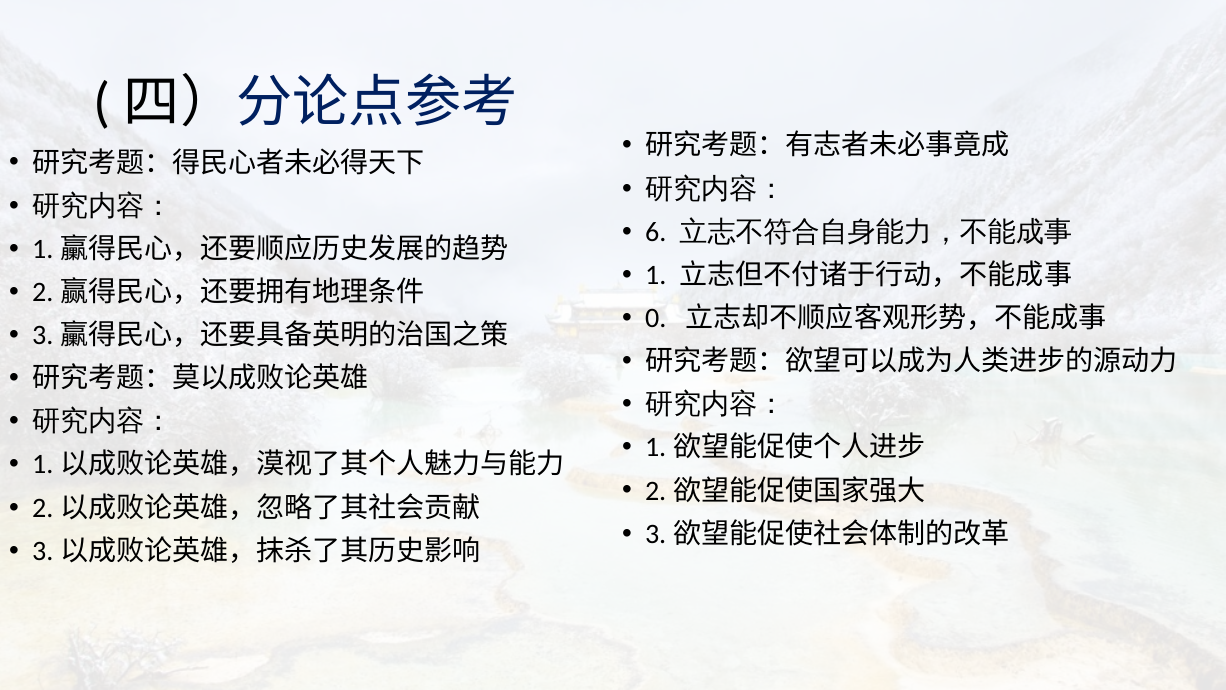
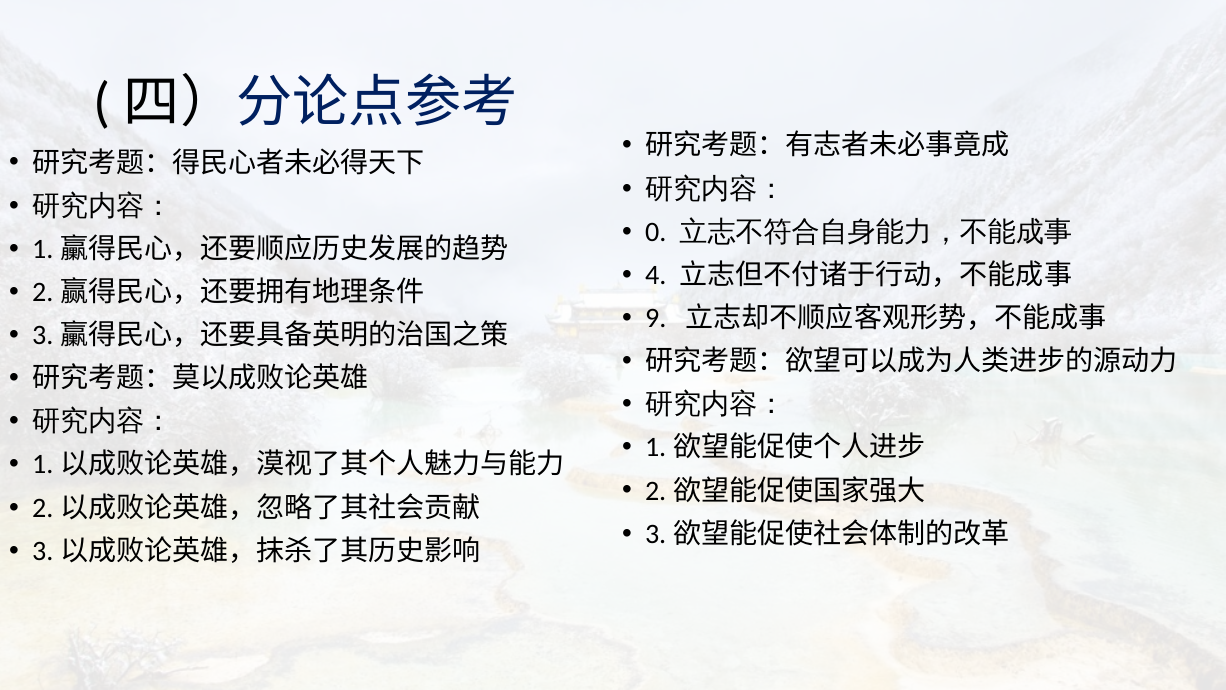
6: 6 -> 0 (656, 232)
1: 1 -> 4 (656, 275)
0: 0 -> 9 (656, 318)
